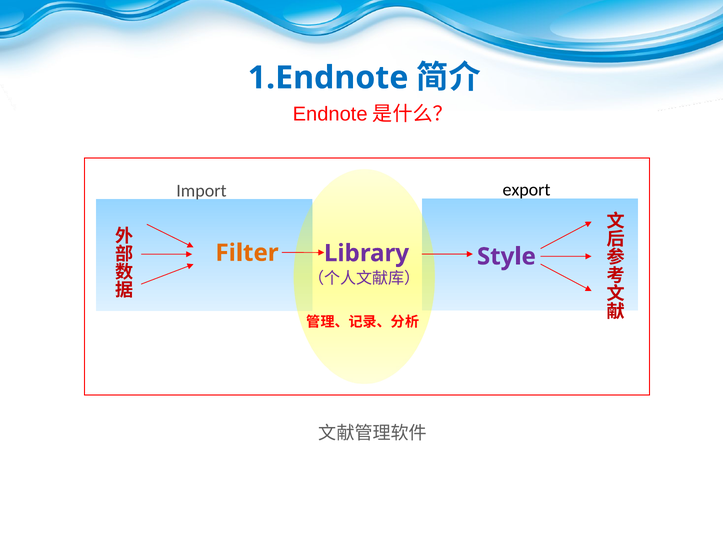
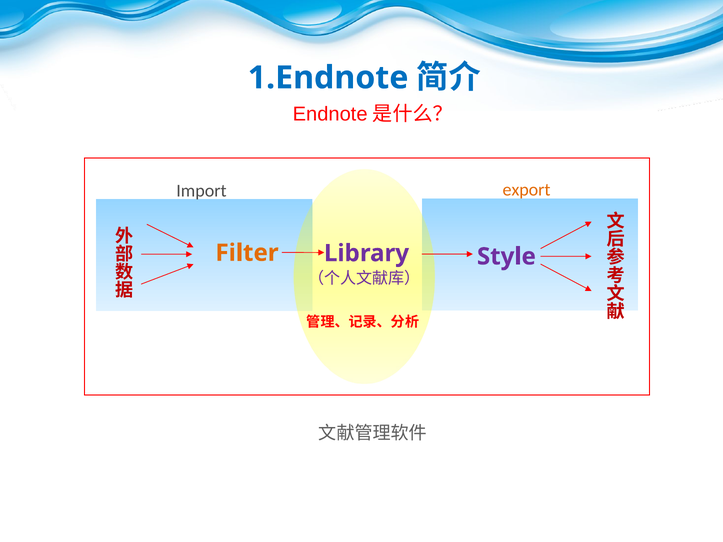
export colour: black -> orange (527, 190)
